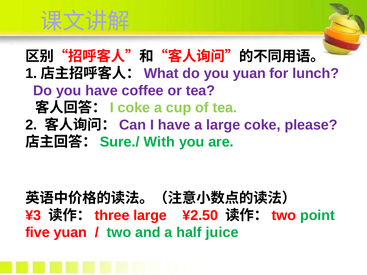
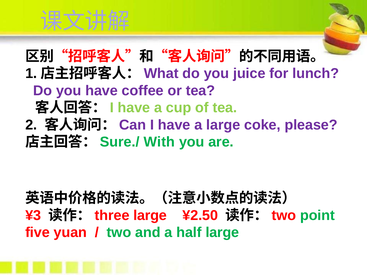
you yuan: yuan -> juice (249, 74)
coke: coke -> have (134, 108)
half juice: juice -> large (222, 233)
